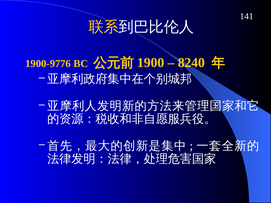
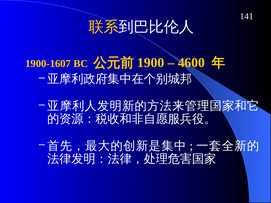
1900-9776: 1900-9776 -> 1900-1607 (48, 64)
8240: 8240 -> 4600 (191, 63)
